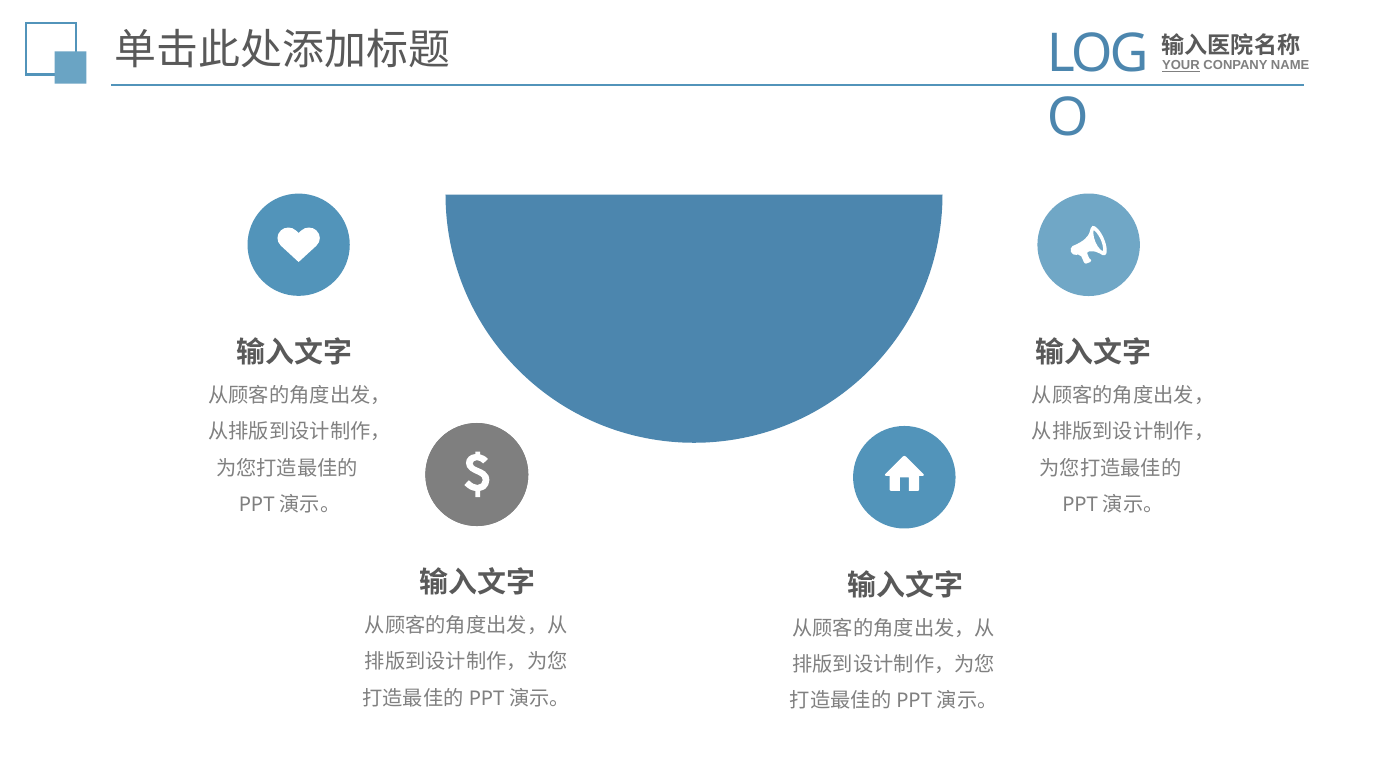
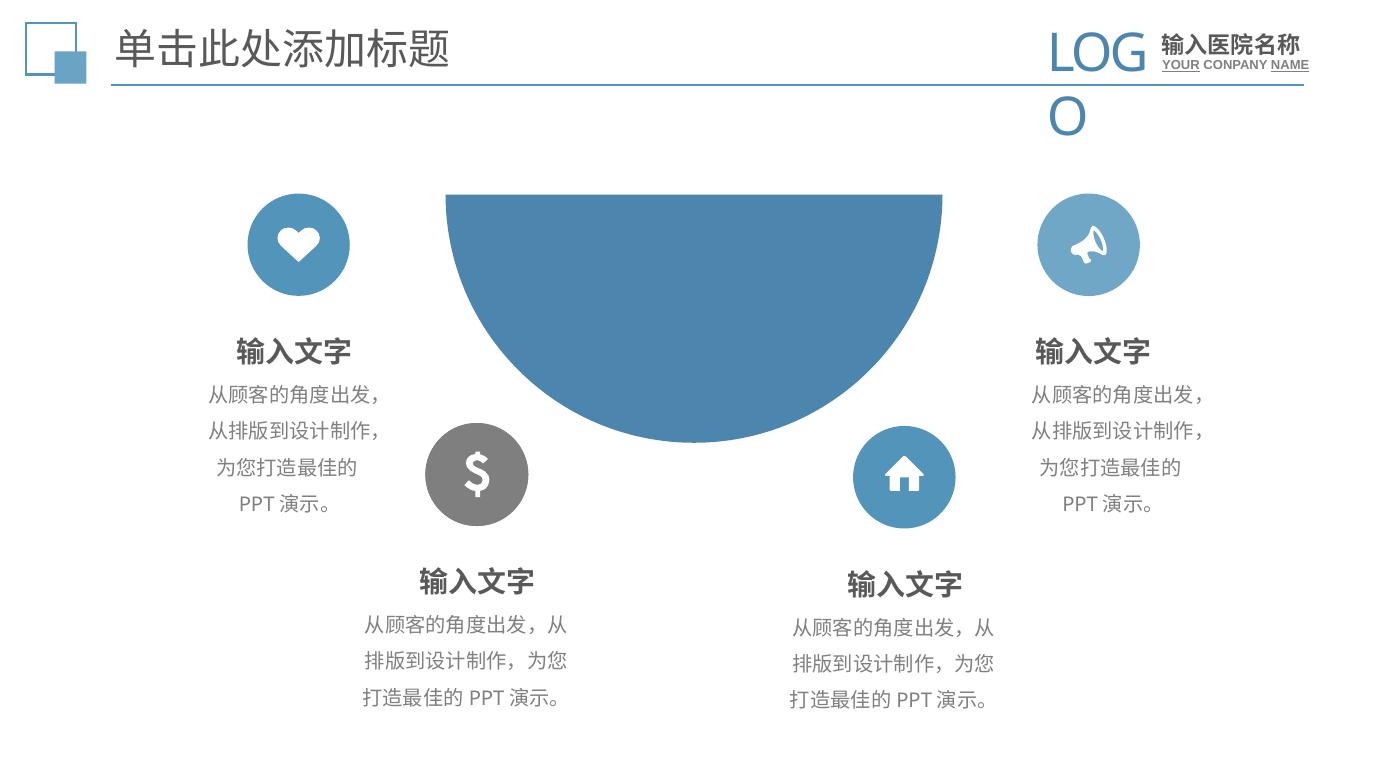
NAME underline: none -> present (1290, 65)
